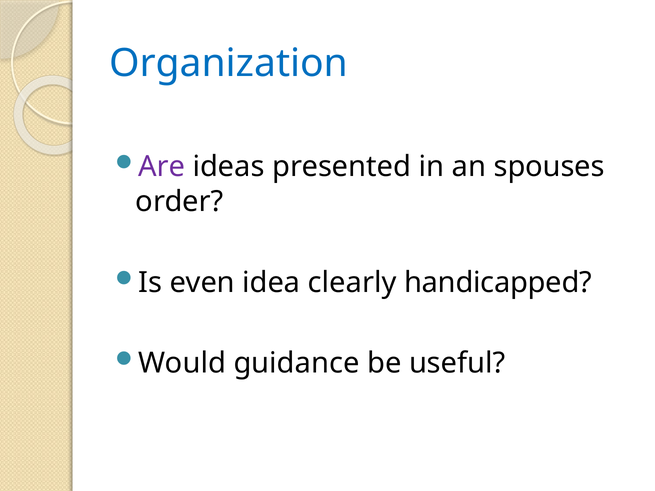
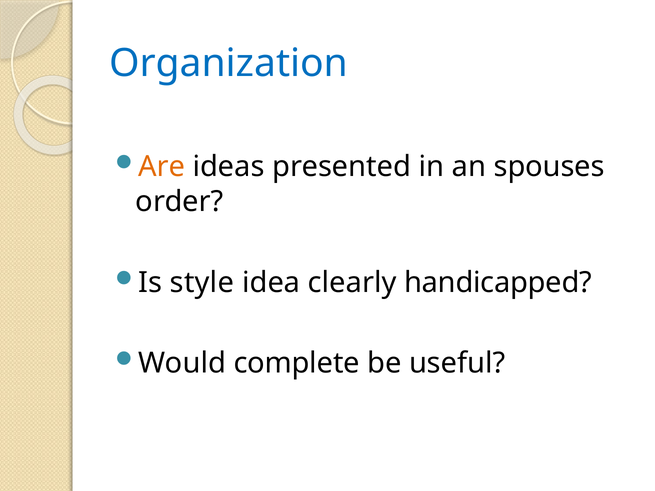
Are colour: purple -> orange (162, 167)
even: even -> style (202, 283)
guidance: guidance -> complete (297, 363)
